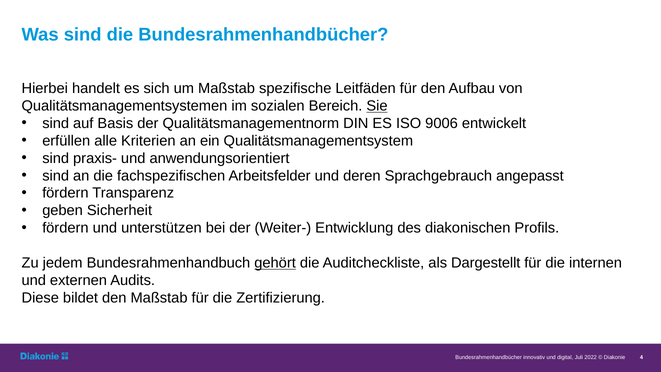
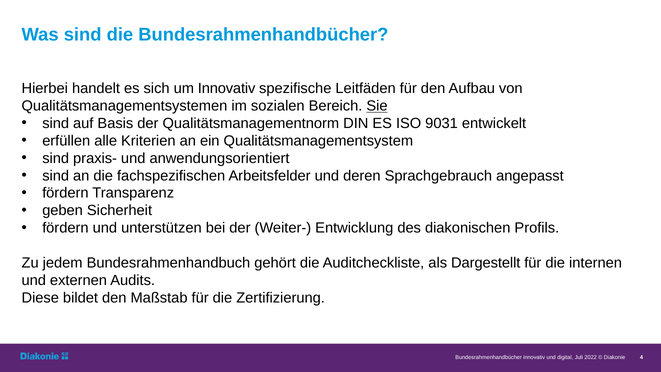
um Maßstab: Maßstab -> Innovativ (227, 88)
9006: 9006 -> 9031 (442, 123)
gehört underline: present -> none (275, 263)
